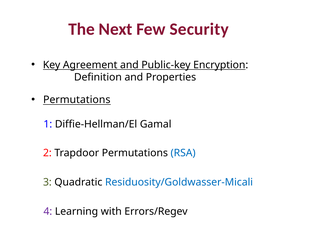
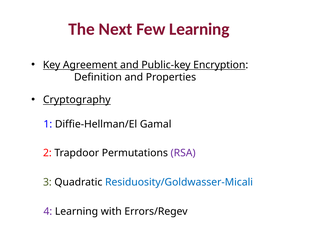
Few Security: Security -> Learning (199, 29)
Permutations: Permutations -> Cryptography (77, 100)
RSA colour: blue -> purple (183, 153)
